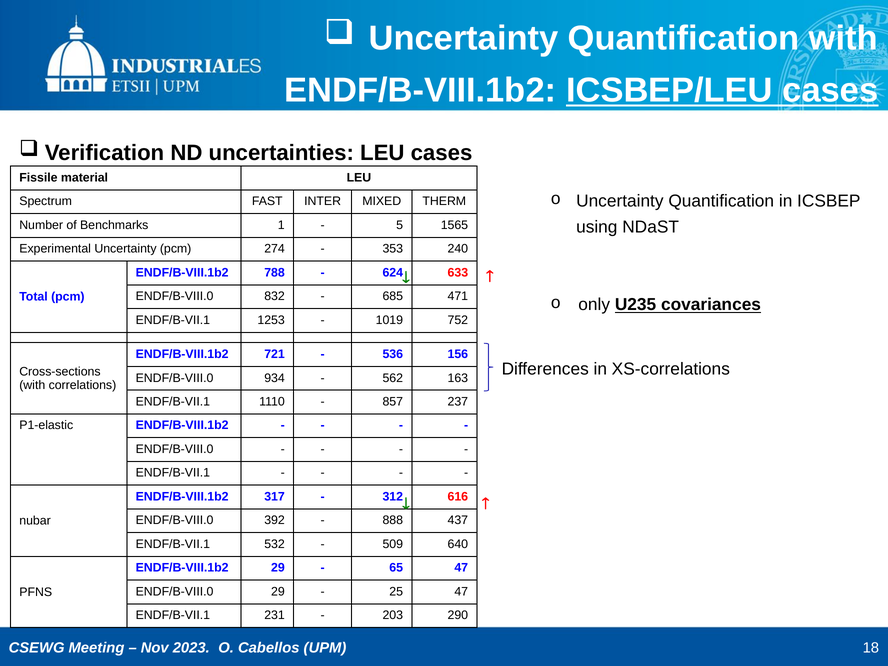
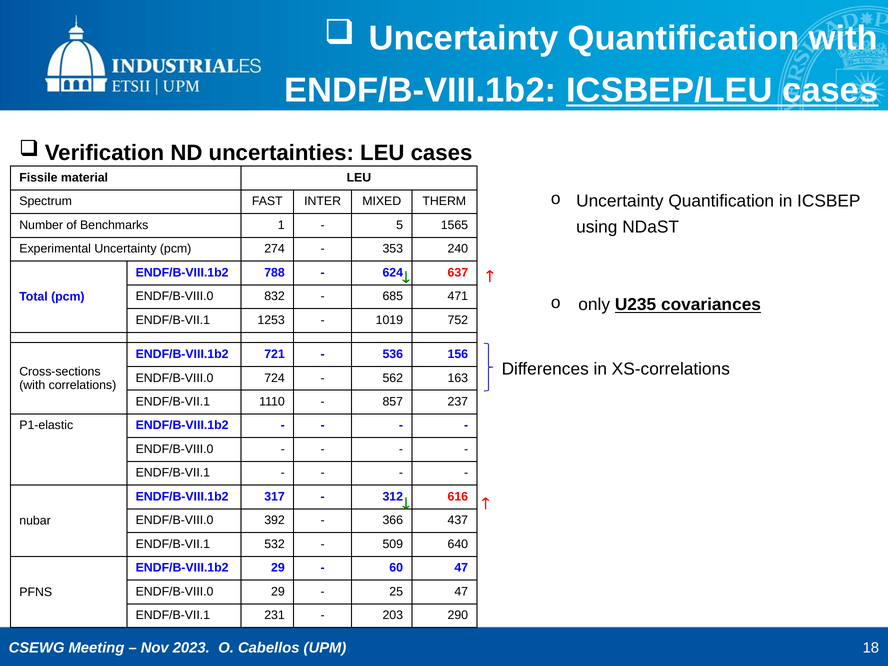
633: 633 -> 637 (458, 273)
934: 934 -> 724 (275, 378)
888: 888 -> 366 (393, 520)
65: 65 -> 60 (396, 568)
